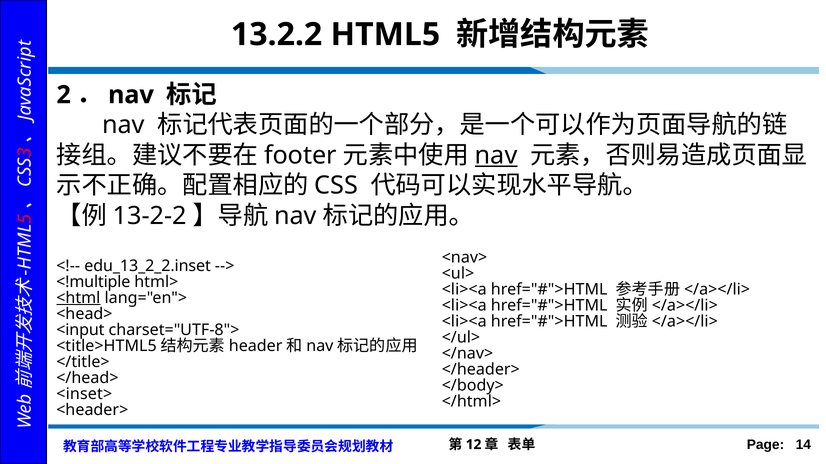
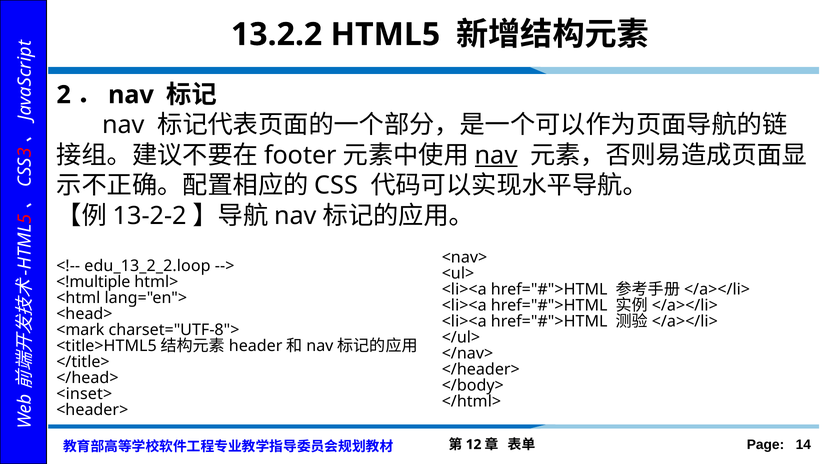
edu_13_2_2.inset: edu_13_2_2.inset -> edu_13_2_2.loop (147, 266)
<html underline: present -> none (78, 298)
<input: <input -> <mark (80, 330)
